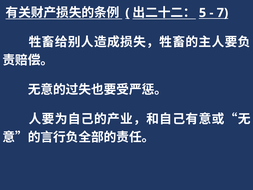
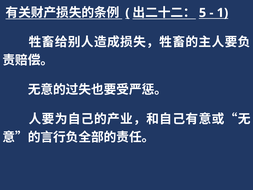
7: 7 -> 1 (222, 13)
